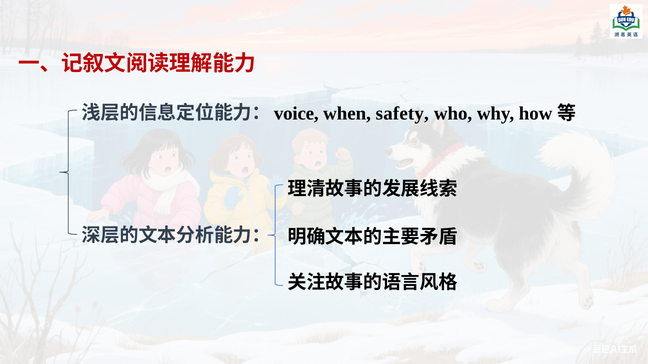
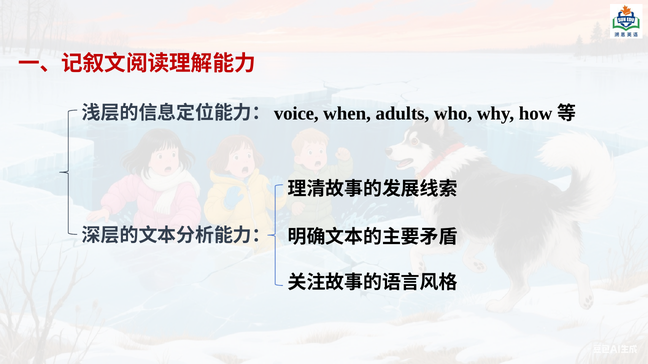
safety: safety -> adults (402, 114)
